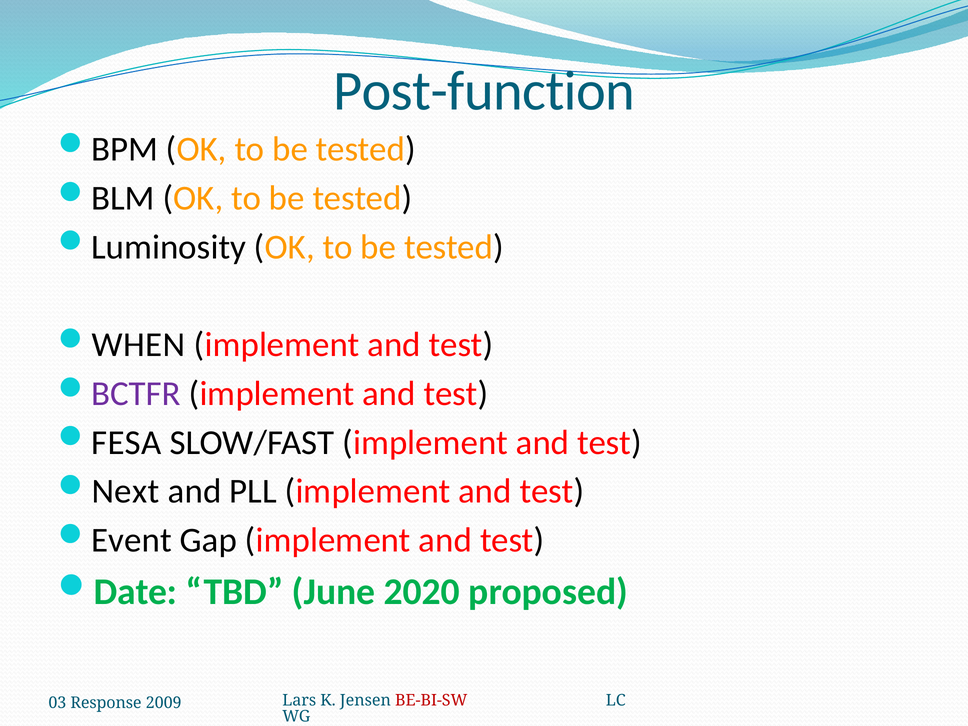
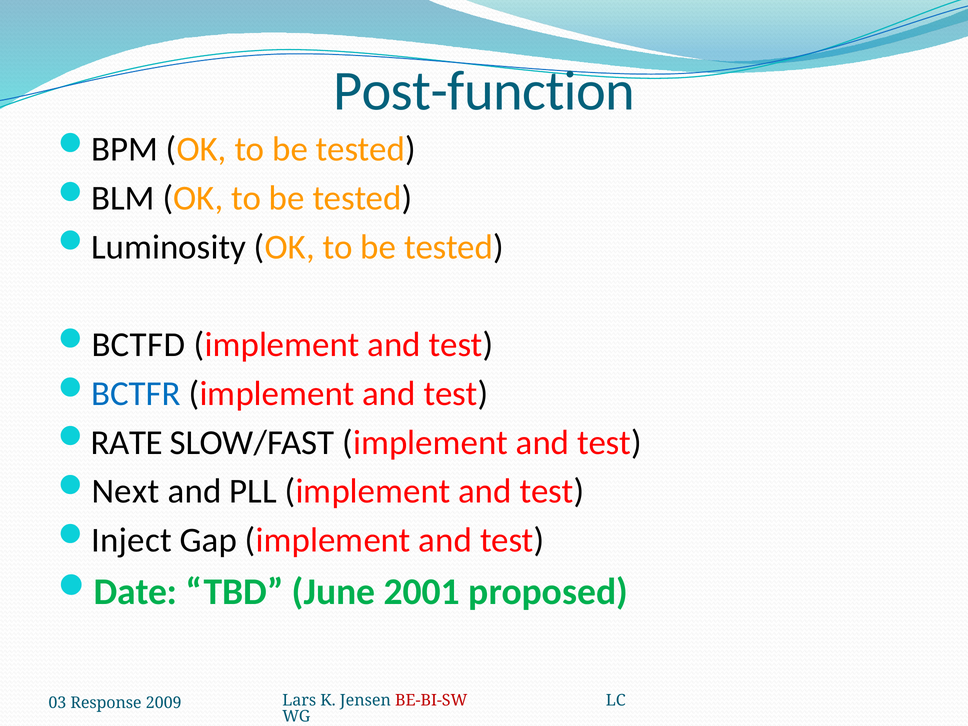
WHEN: WHEN -> BCTFD (138, 345)
BCTFR colour: purple -> blue (136, 394)
FESA: FESA -> RATE (127, 443)
Event: Event -> Inject (131, 540)
2020: 2020 -> 2001 (422, 592)
